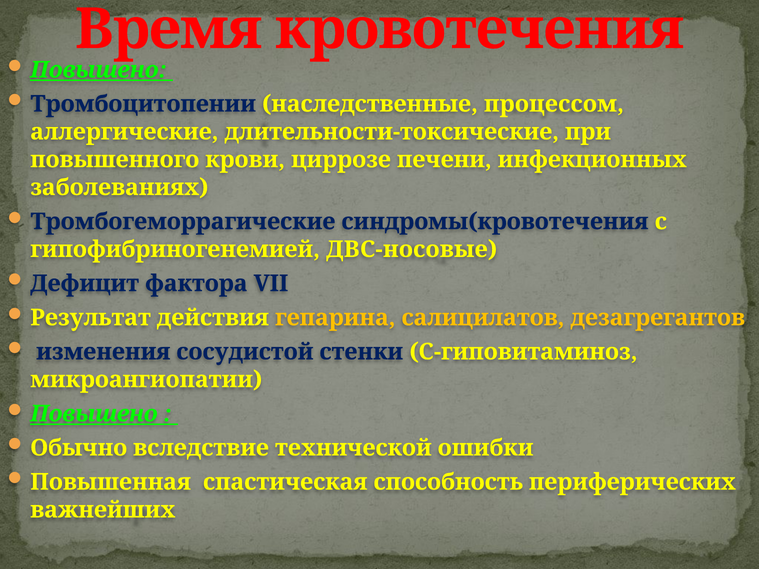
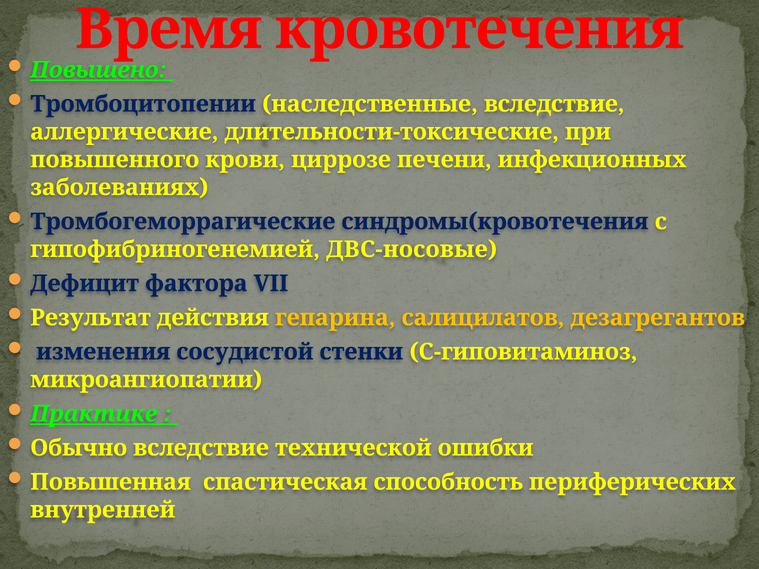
наследственные процессом: процессом -> вследствие (554, 104)
Повышено: Повышено -> Практике (94, 414)
важнейших: важнейших -> внутренней (103, 510)
